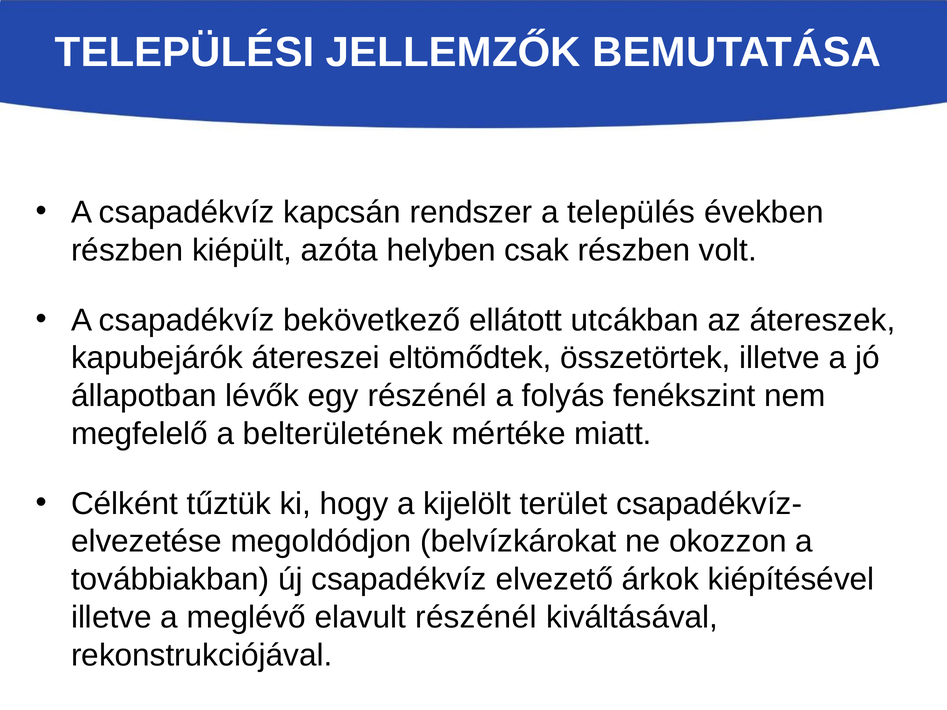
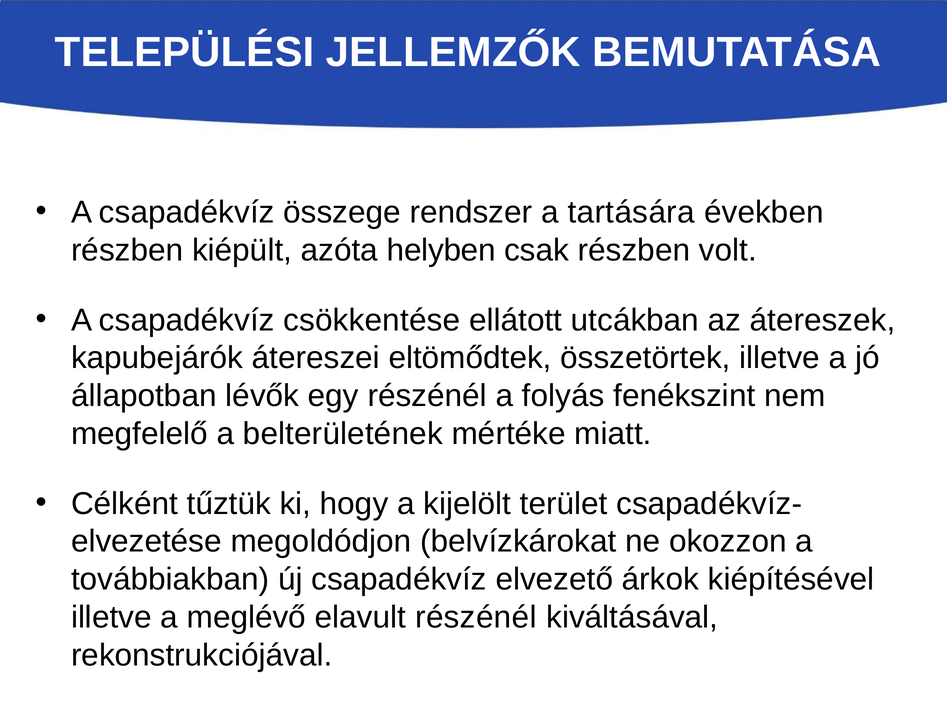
kapcsán: kapcsán -> összege (342, 212)
település: település -> tartására (631, 212)
bekövetkező: bekövetkező -> csökkentése (372, 320)
